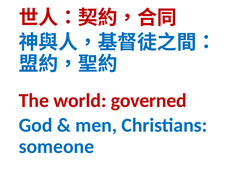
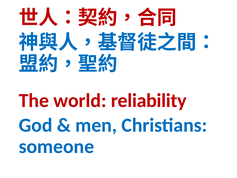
governed: governed -> reliability (149, 100)
